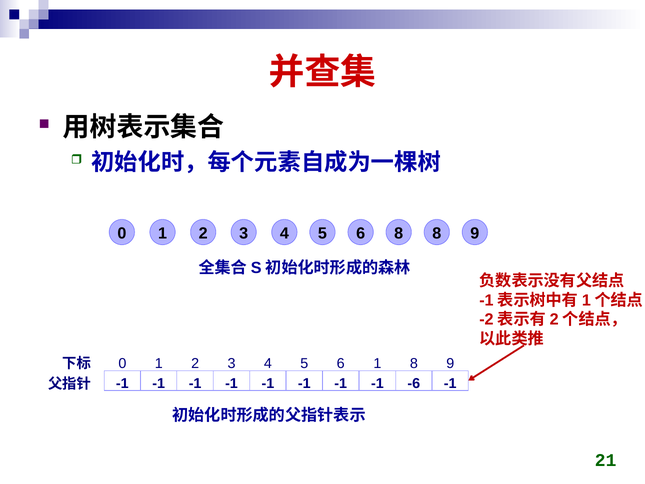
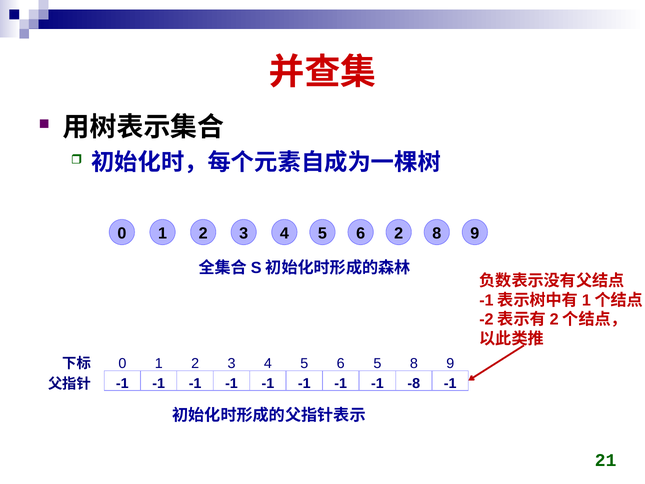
6 8: 8 -> 2 (399, 233)
6 1: 1 -> 5 (377, 363)
-6: -6 -> -8 (414, 383)
